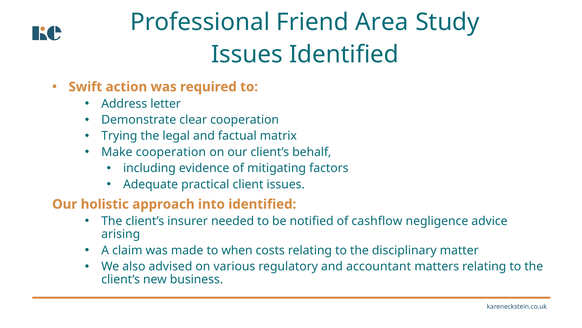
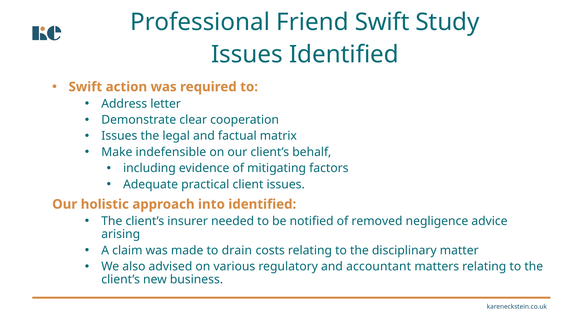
Friend Area: Area -> Swift (382, 22)
Trying: Trying -> Issues (119, 136)
Make cooperation: cooperation -> indefensible (171, 152)
cashflow: cashflow -> removed (377, 221)
when: when -> drain (237, 250)
